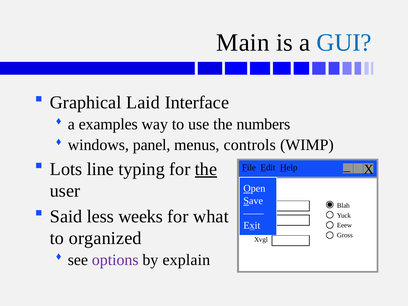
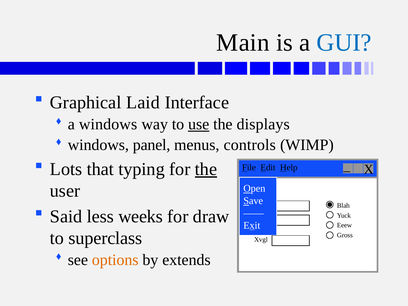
a examples: examples -> windows (108, 124)
use underline: none -> present (199, 124)
numbers: numbers -> displays (263, 124)
line: line -> that (100, 169)
what: what -> draw (211, 216)
organized: organized -> superclass (105, 238)
options colour: purple -> orange (115, 260)
explain: explain -> extends (186, 260)
